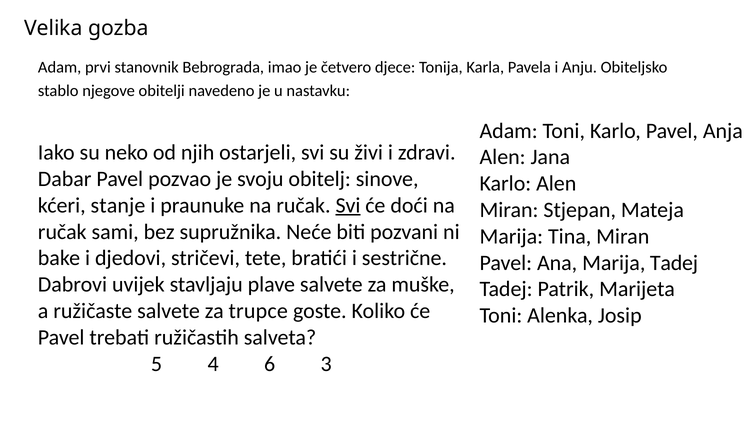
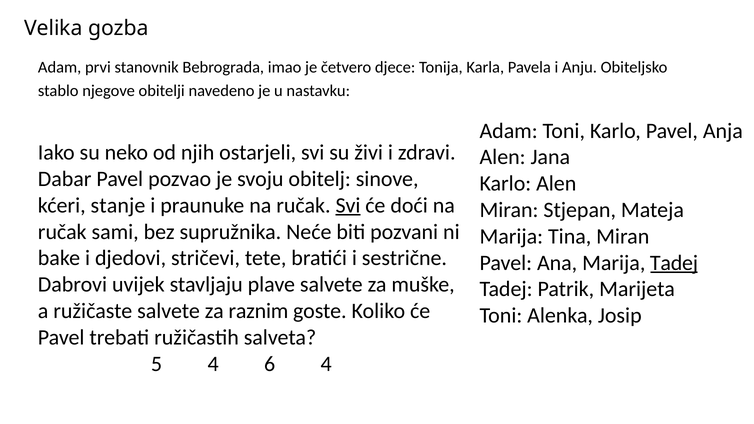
Tadej underline: none -> present (674, 263)
trupce: trupce -> raznim (258, 311)
6 3: 3 -> 4 (326, 364)
